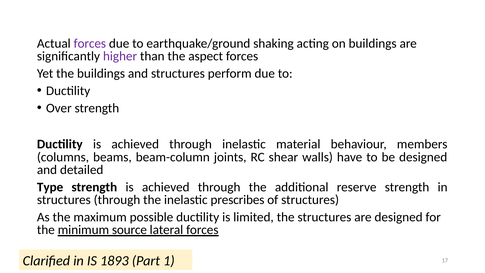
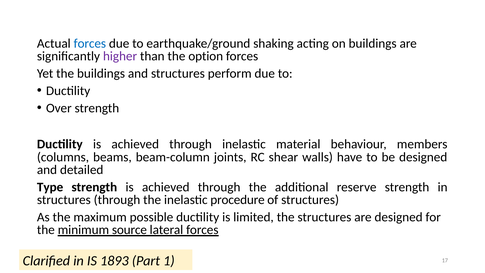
forces colour: purple -> blue (90, 43)
aspect: aspect -> option (206, 56)
prescribes: prescribes -> procedure (238, 200)
